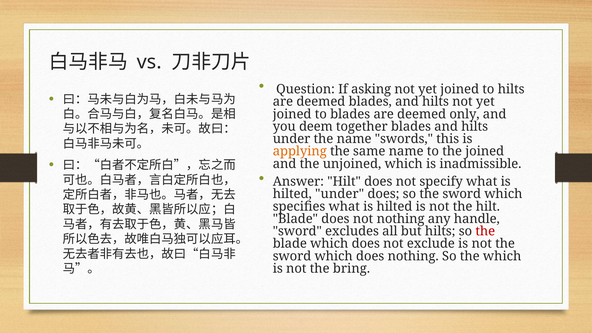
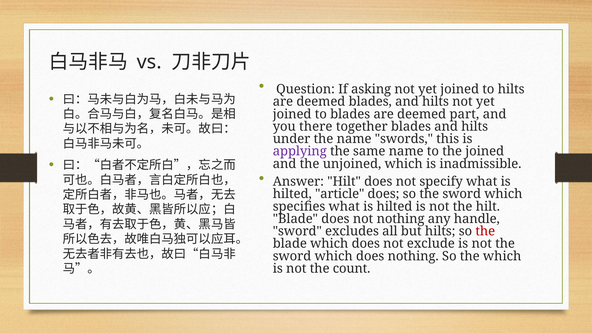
only: only -> part (464, 114)
deem: deem -> there (316, 127)
applying colour: orange -> purple (300, 151)
hilted under: under -> article (340, 194)
bring: bring -> count (352, 269)
